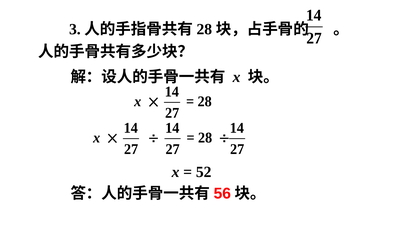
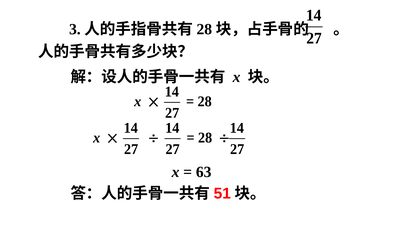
52: 52 -> 63 (204, 172)
56: 56 -> 51 (222, 193)
